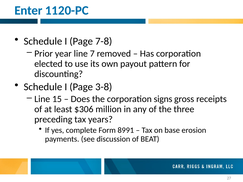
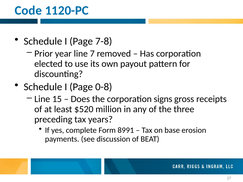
Enter: Enter -> Code (28, 11)
3-8: 3-8 -> 0-8 (104, 87)
$306: $306 -> $520 (84, 109)
